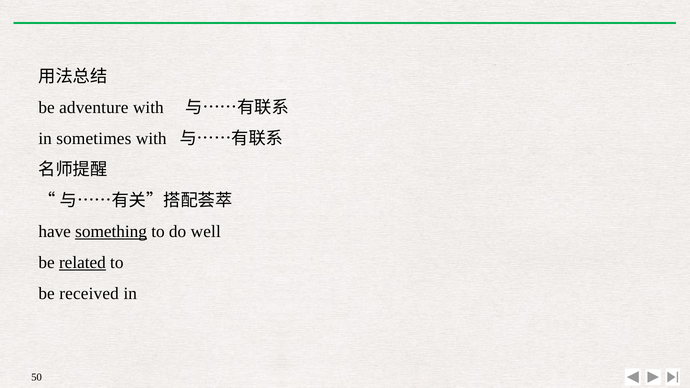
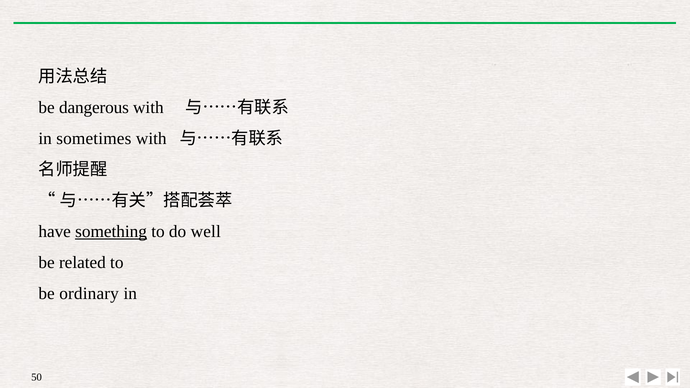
adventure: adventure -> dangerous (94, 108)
related underline: present -> none (82, 263)
received: received -> ordinary (89, 294)
